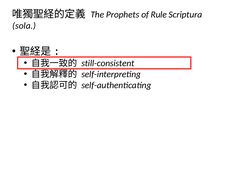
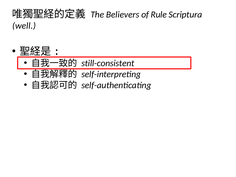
Prophets: Prophets -> Believers (123, 15)
sola: sola -> well (24, 26)
